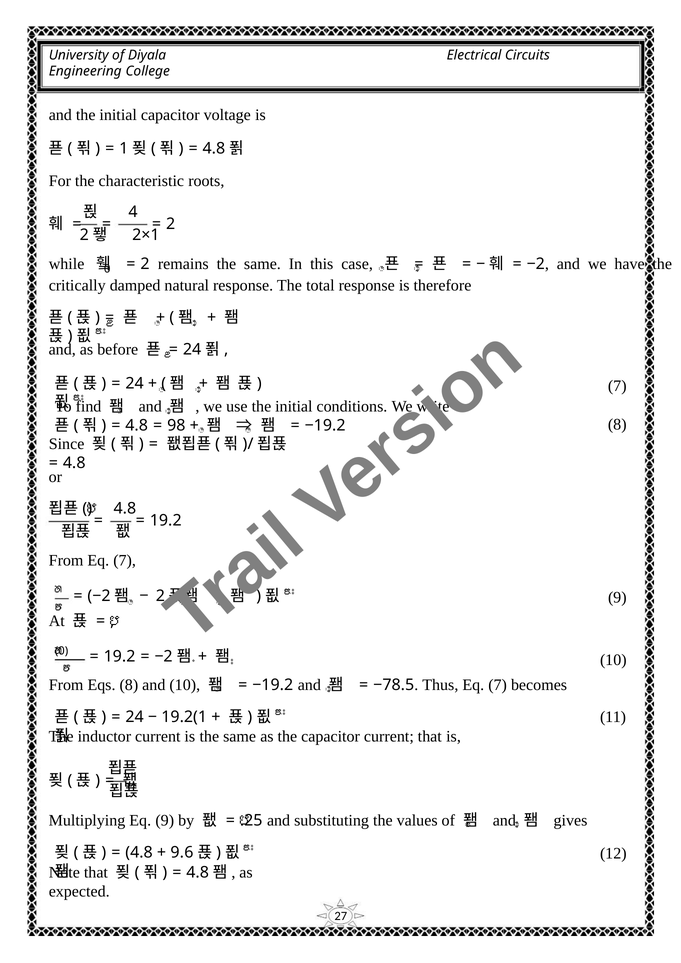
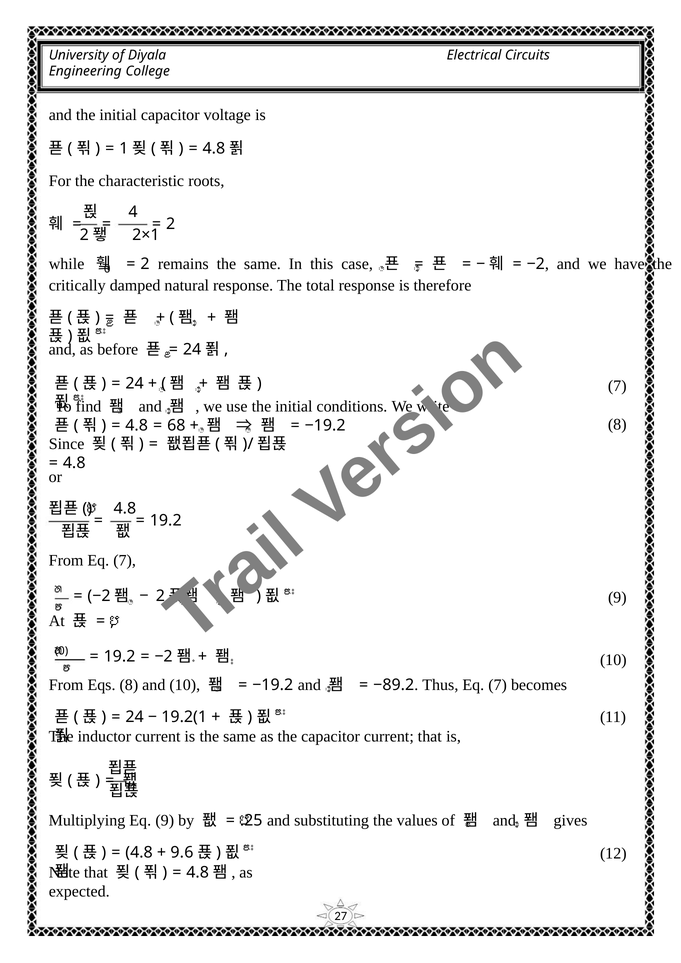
98: 98 -> 68 (176, 425)
−78.5: −78.5 -> −89.2 (394, 685)
